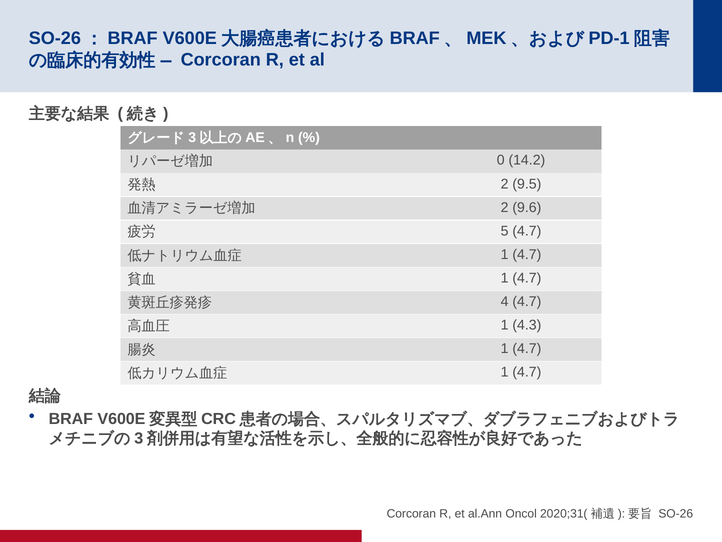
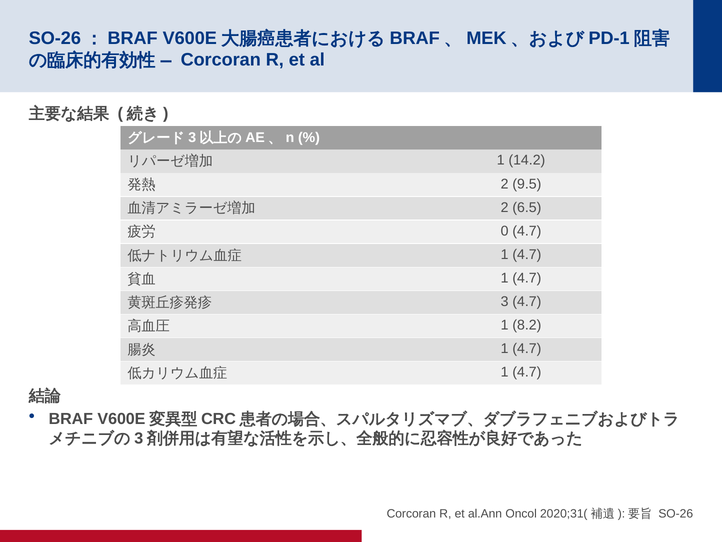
0: 0 -> 1 (501, 160)
9.6: 9.6 -> 6.5 (527, 207)
5: 5 -> 0 (505, 231)
4: 4 -> 3 (505, 301)
4.3: 4.3 -> 8.2 (527, 325)
